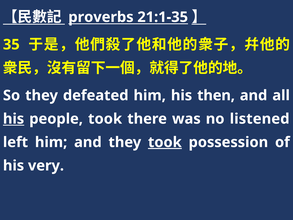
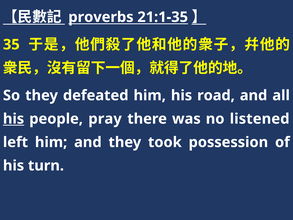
then: then -> road (216, 95)
people took: took -> pray (105, 119)
took underline: present -> none (165, 142)
very: very -> turn (46, 165)
